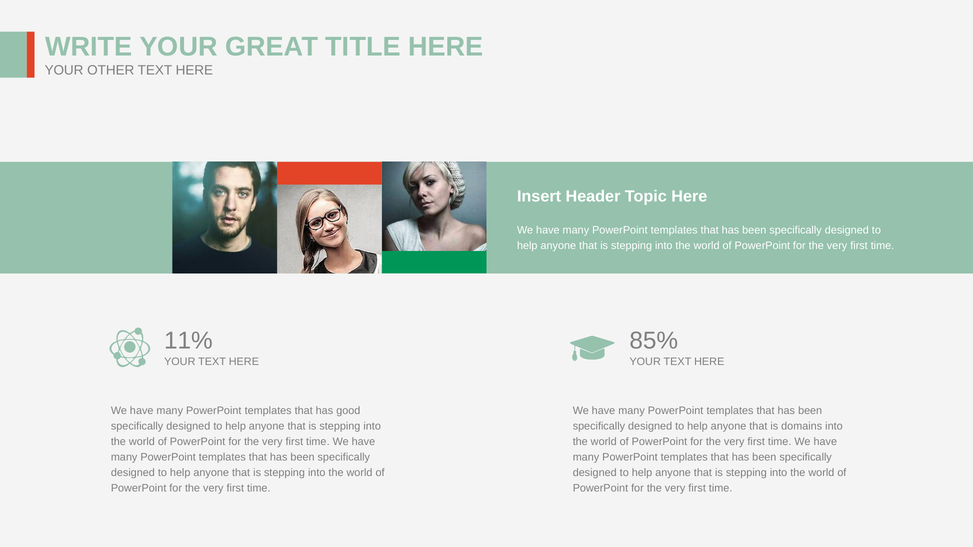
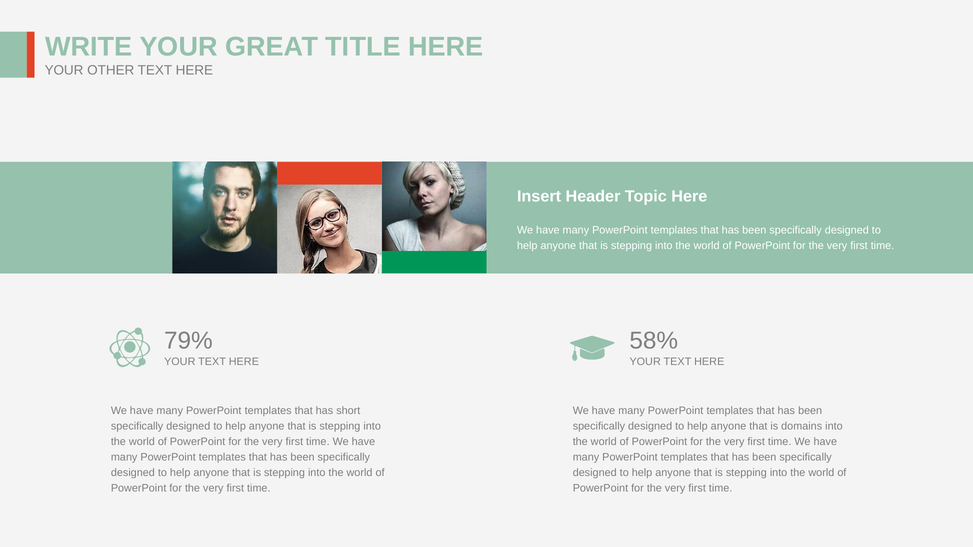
11%: 11% -> 79% (188, 341)
85%: 85% -> 58% (654, 341)
good: good -> short (348, 411)
